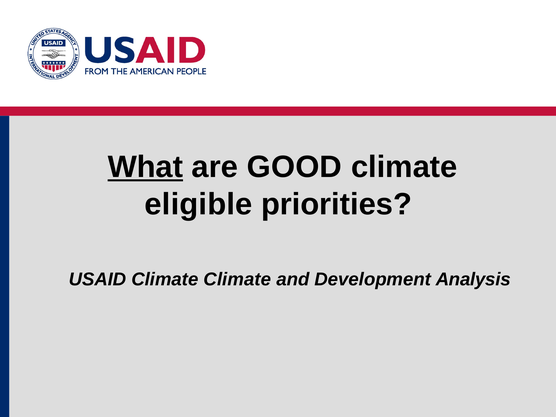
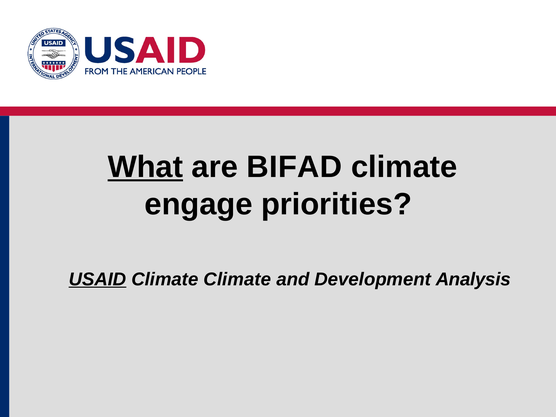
GOOD: GOOD -> BIFAD (294, 167)
eligible: eligible -> engage (199, 204)
USAID underline: none -> present (98, 279)
